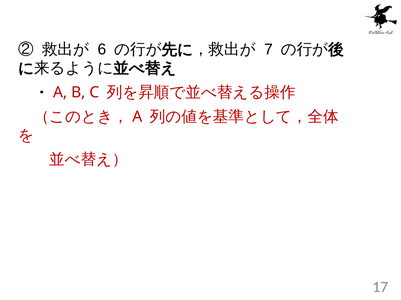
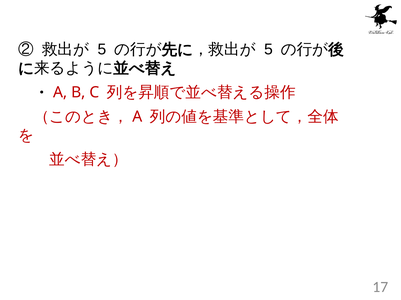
6: 6 -> 5 (102, 50)
7: 7 -> 5 (268, 50)
